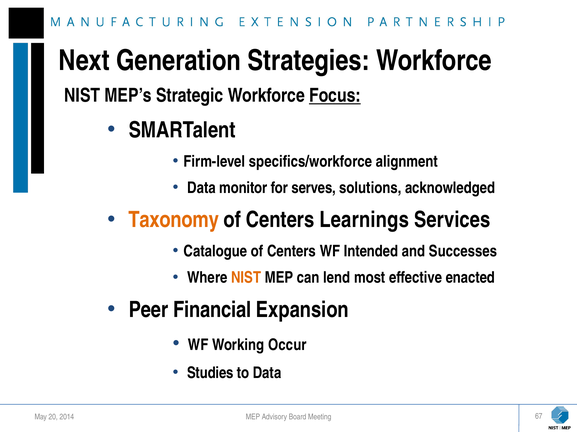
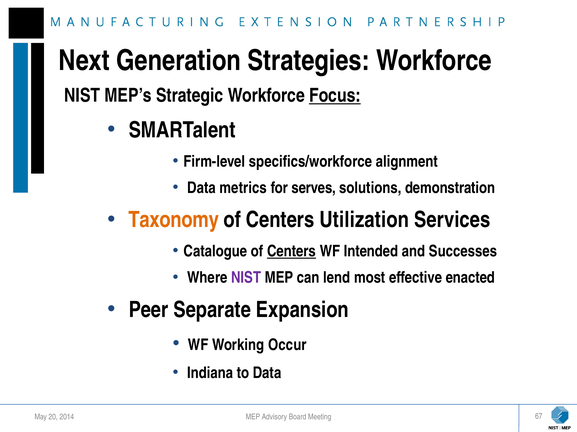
monitor: monitor -> metrics (243, 188)
acknowledged: acknowledged -> demonstration (450, 188)
Learnings: Learnings -> Utilization (364, 220)
Centers underline: none -> present (292, 252)
NIST colour: orange -> purple (246, 278)
Financial: Financial -> Separate (212, 310)
Studies: Studies -> Indiana (210, 373)
